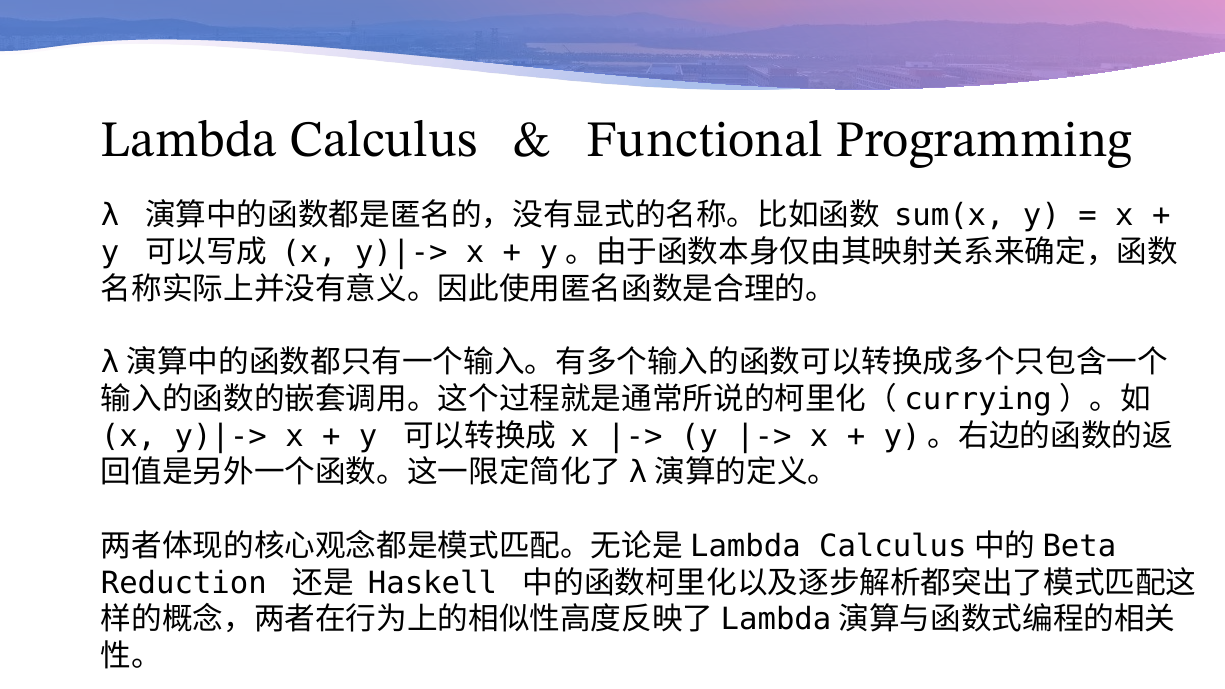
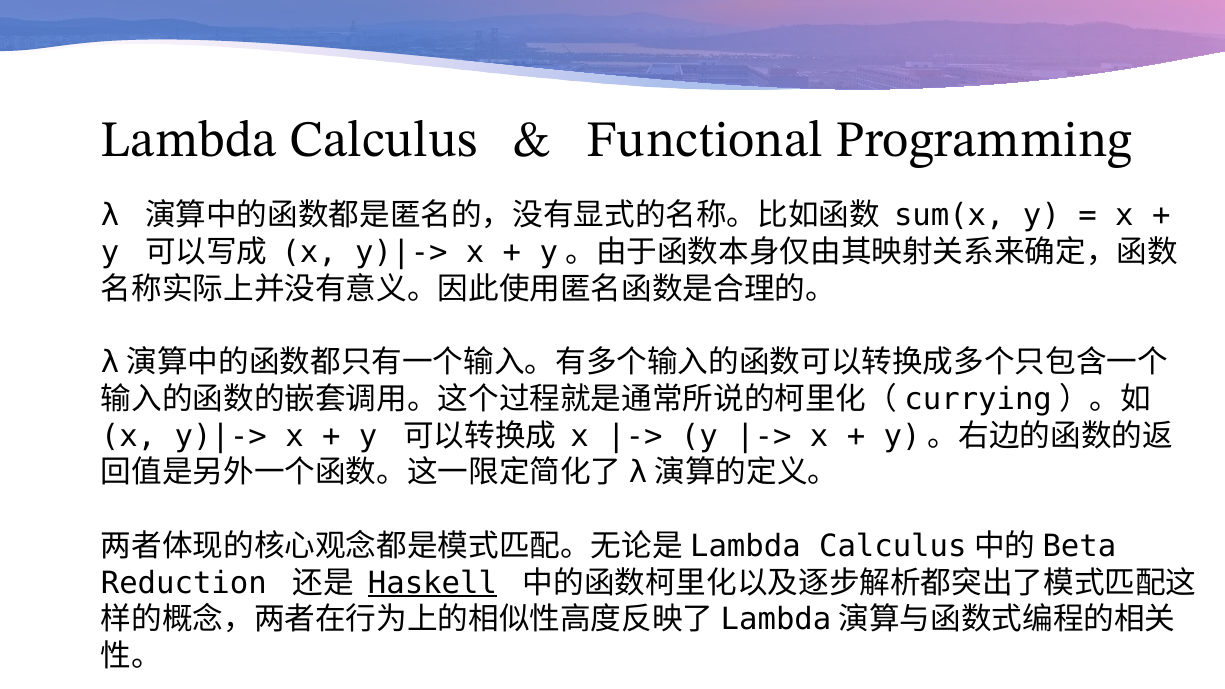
Haskell underline: none -> present (432, 583)
